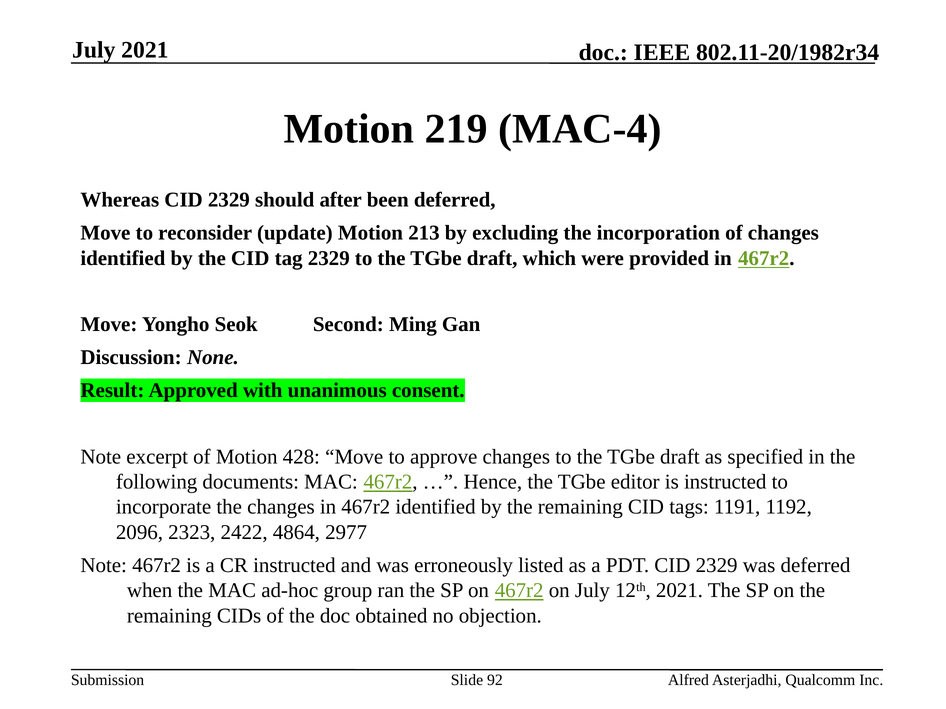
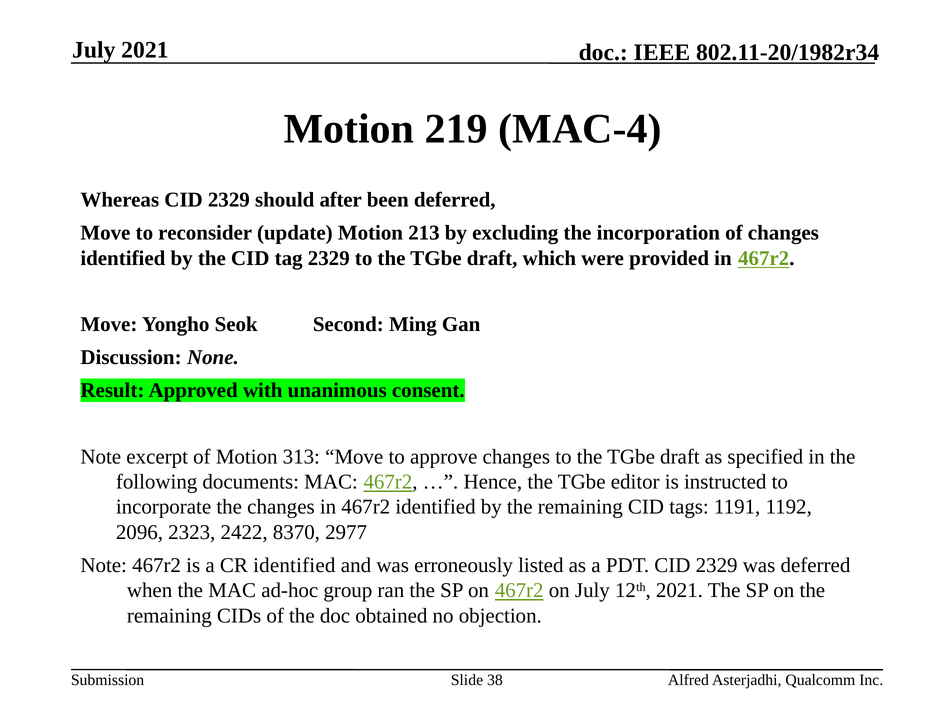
428: 428 -> 313 (301, 457)
4864: 4864 -> 8370 (296, 533)
CR instructed: instructed -> identified (294, 566)
92: 92 -> 38 (495, 680)
